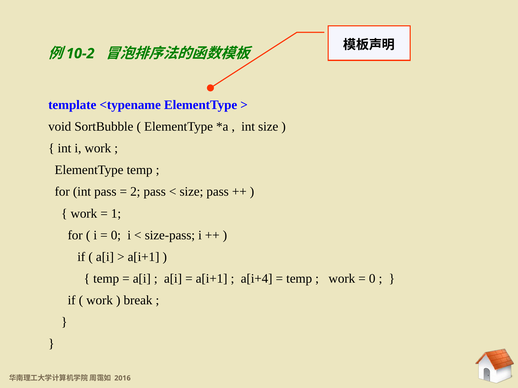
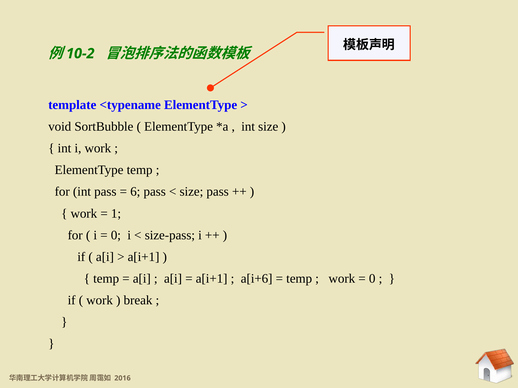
2: 2 -> 6 (135, 192)
a[i+4: a[i+4 -> a[i+6 (257, 279)
